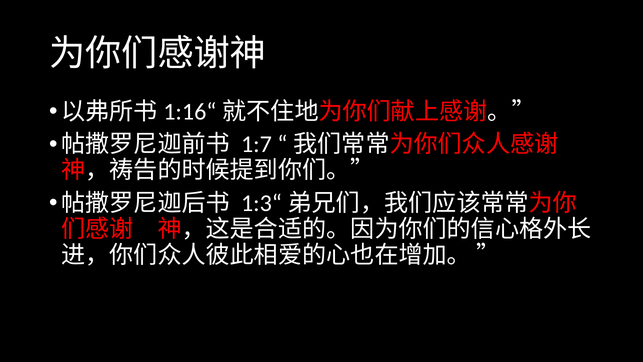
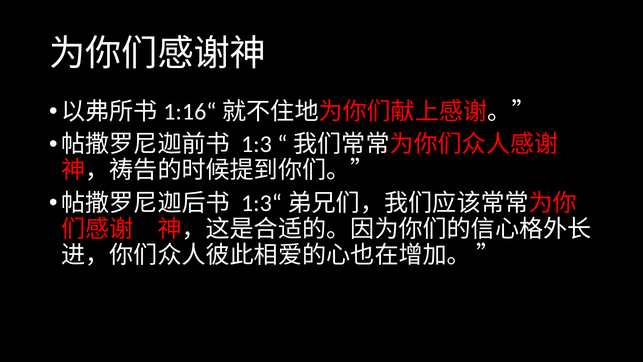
1:7: 1:7 -> 1:3 (256, 144)
